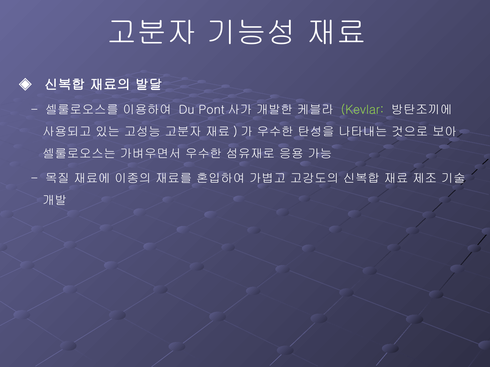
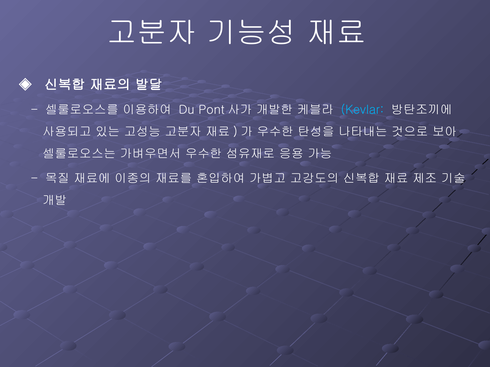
Kevlar colour: light green -> light blue (362, 110)
